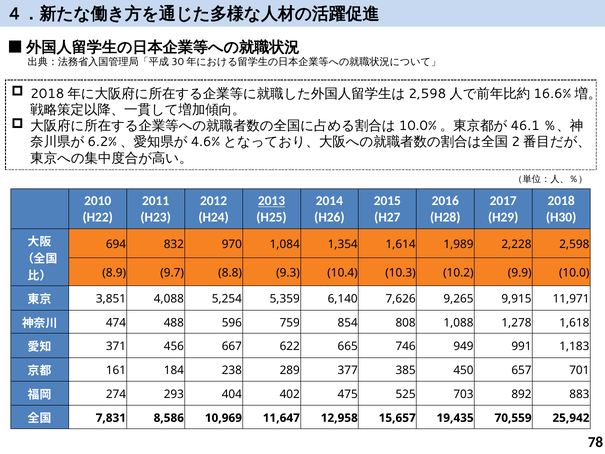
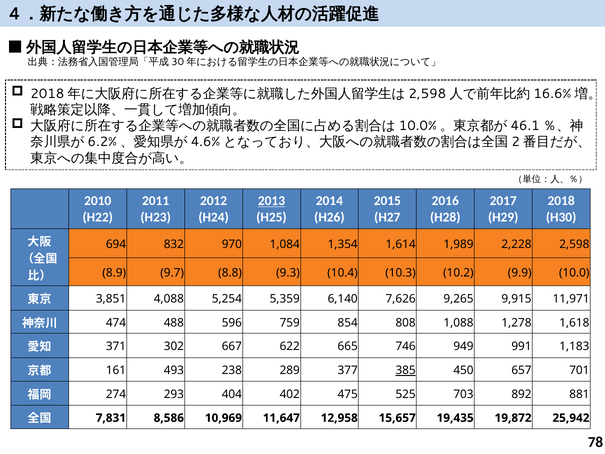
456: 456 -> 302 (174, 346)
184: 184 -> 493 (174, 370)
385 underline: none -> present (406, 370)
883: 883 -> 881 (579, 394)
70,559: 70,559 -> 19,872 (513, 418)
